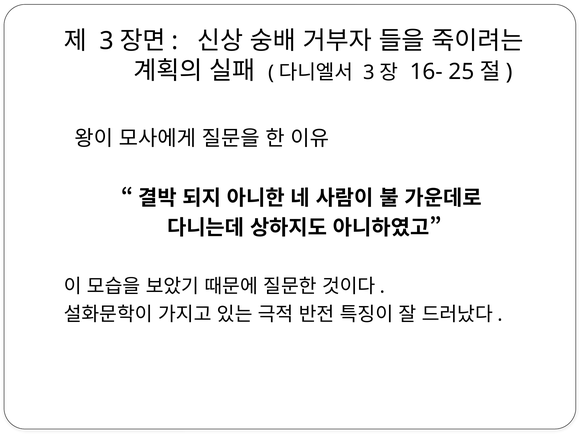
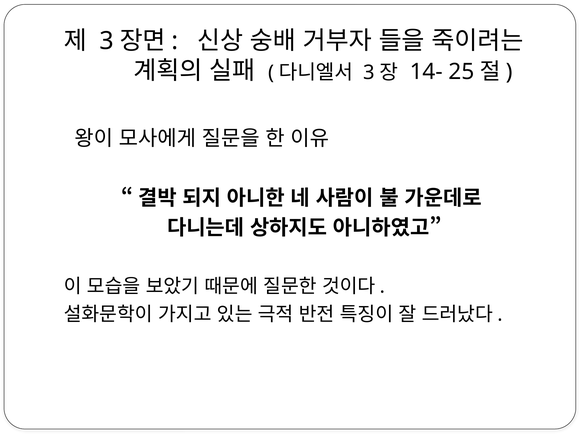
16-: 16- -> 14- (426, 72)
